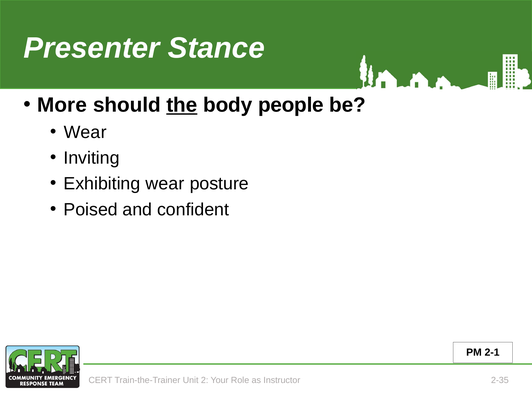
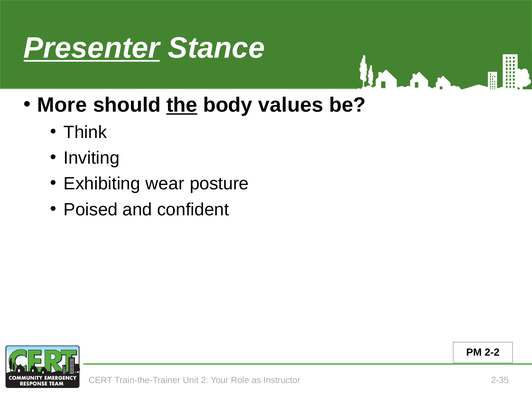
Presenter underline: none -> present (92, 48)
people: people -> values (291, 105)
Wear: Wear -> Think (85, 132)
2-1: 2-1 -> 2-2 (492, 352)
